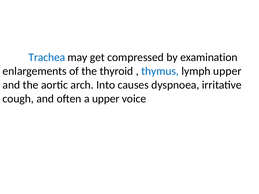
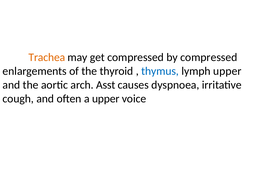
Trachea colour: blue -> orange (47, 57)
by examination: examination -> compressed (209, 57)
Into: Into -> Asst (106, 85)
